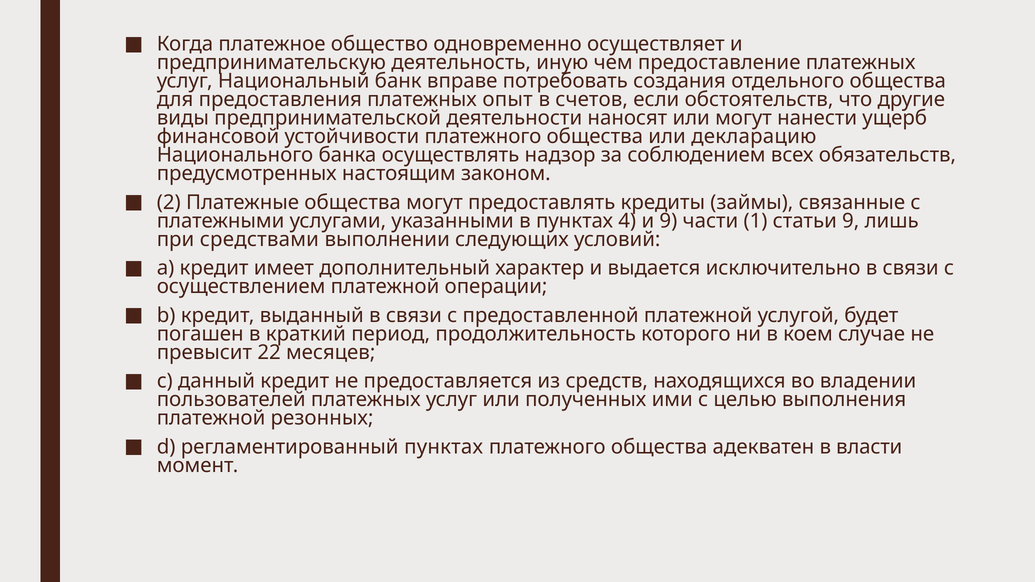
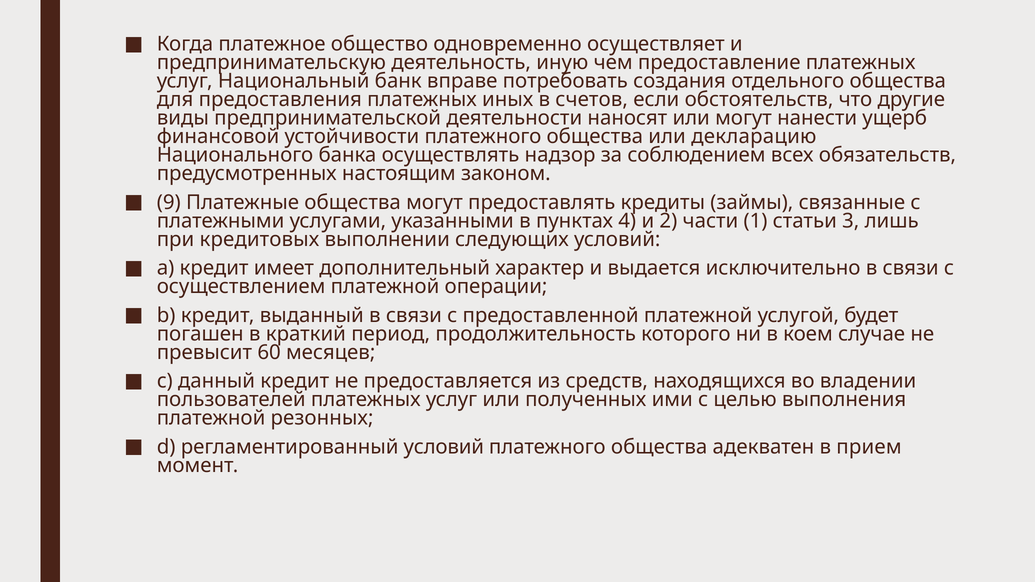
опыт: опыт -> иных (508, 100)
2: 2 -> 9 (169, 202)
и 9: 9 -> 2 (668, 221)
статьи 9: 9 -> 3 (851, 221)
средствами: средствами -> кредитовых (259, 239)
22: 22 -> 60 (269, 352)
регламентированный пунктах: пунктах -> условий (444, 447)
власти: власти -> прием (869, 447)
